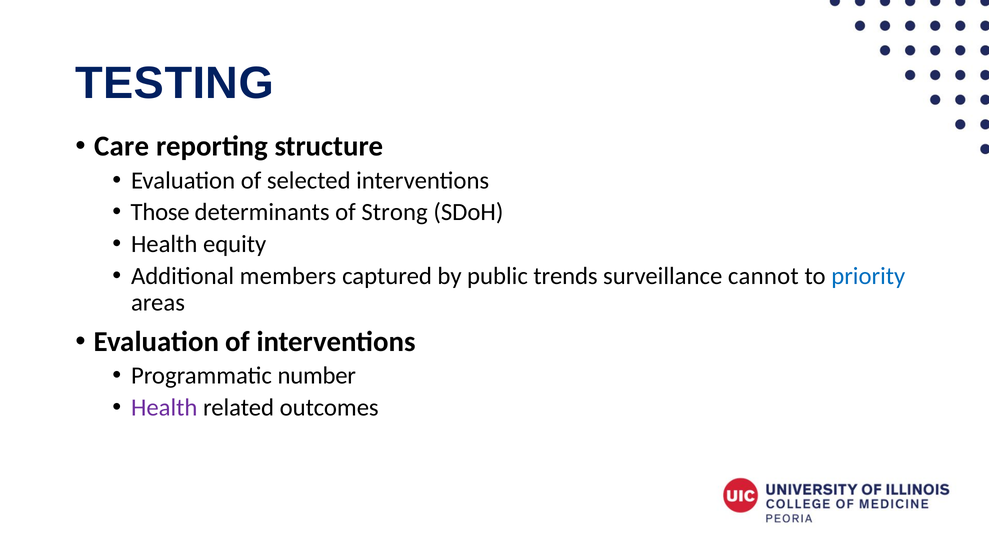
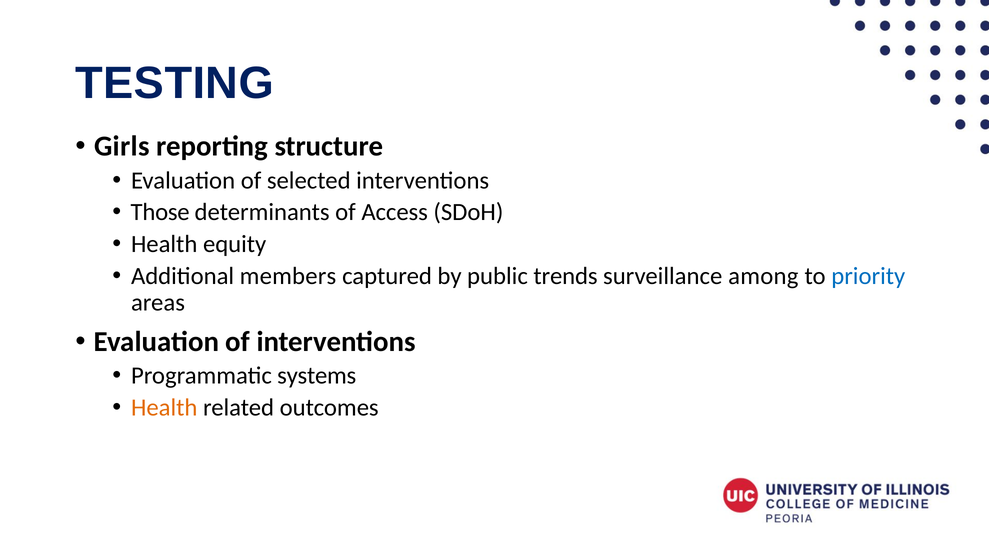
Care: Care -> Girls (122, 147)
Strong: Strong -> Access (395, 212)
cannot: cannot -> among (763, 276)
number: number -> systems (317, 376)
Health colour: purple -> orange (164, 408)
